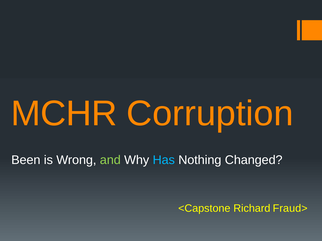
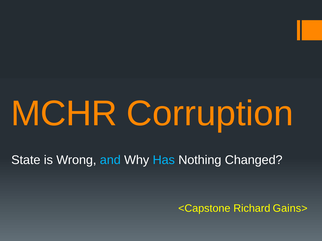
Been: Been -> State (26, 160)
and colour: light green -> light blue (110, 160)
Fraud>: Fraud> -> Gains> (290, 209)
